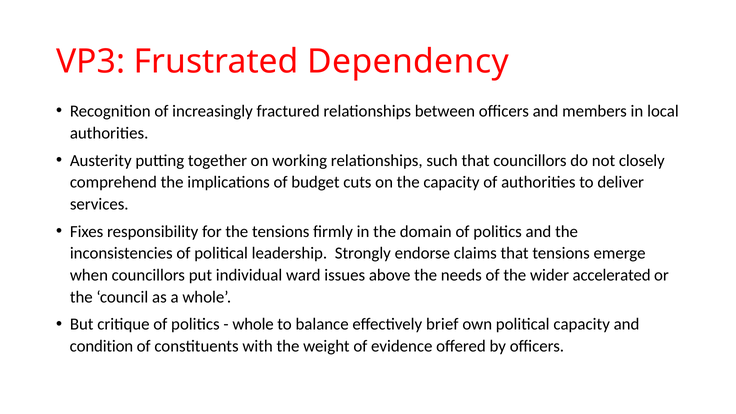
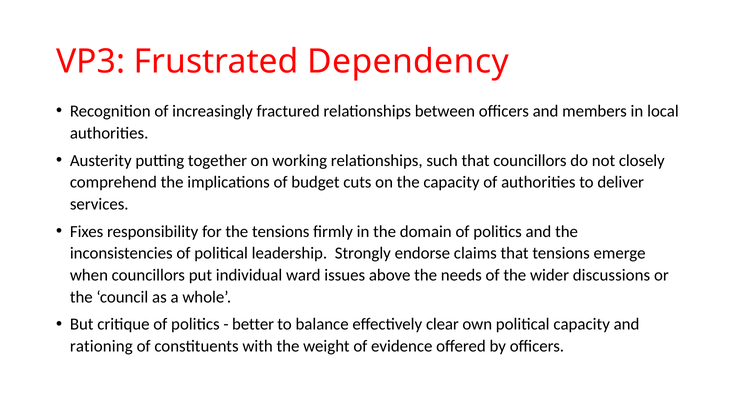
accelerated: accelerated -> discussions (612, 275)
whole: whole -> better (253, 324)
brief: brief -> clear (442, 324)
condition: condition -> rationing (101, 346)
